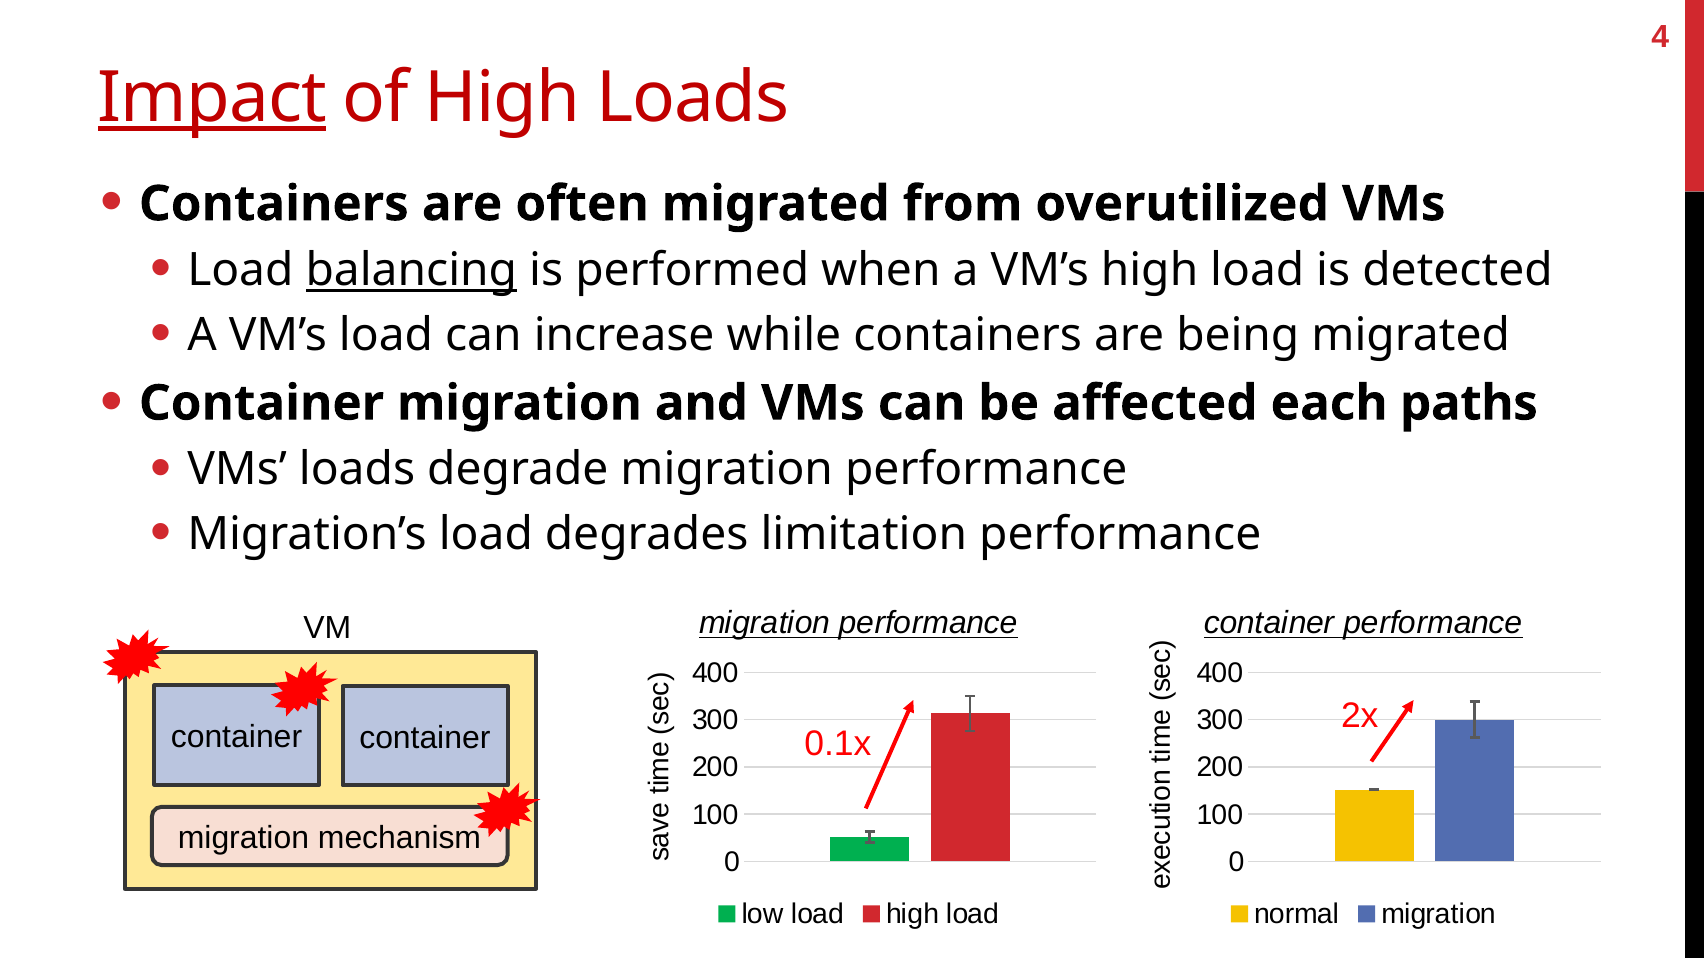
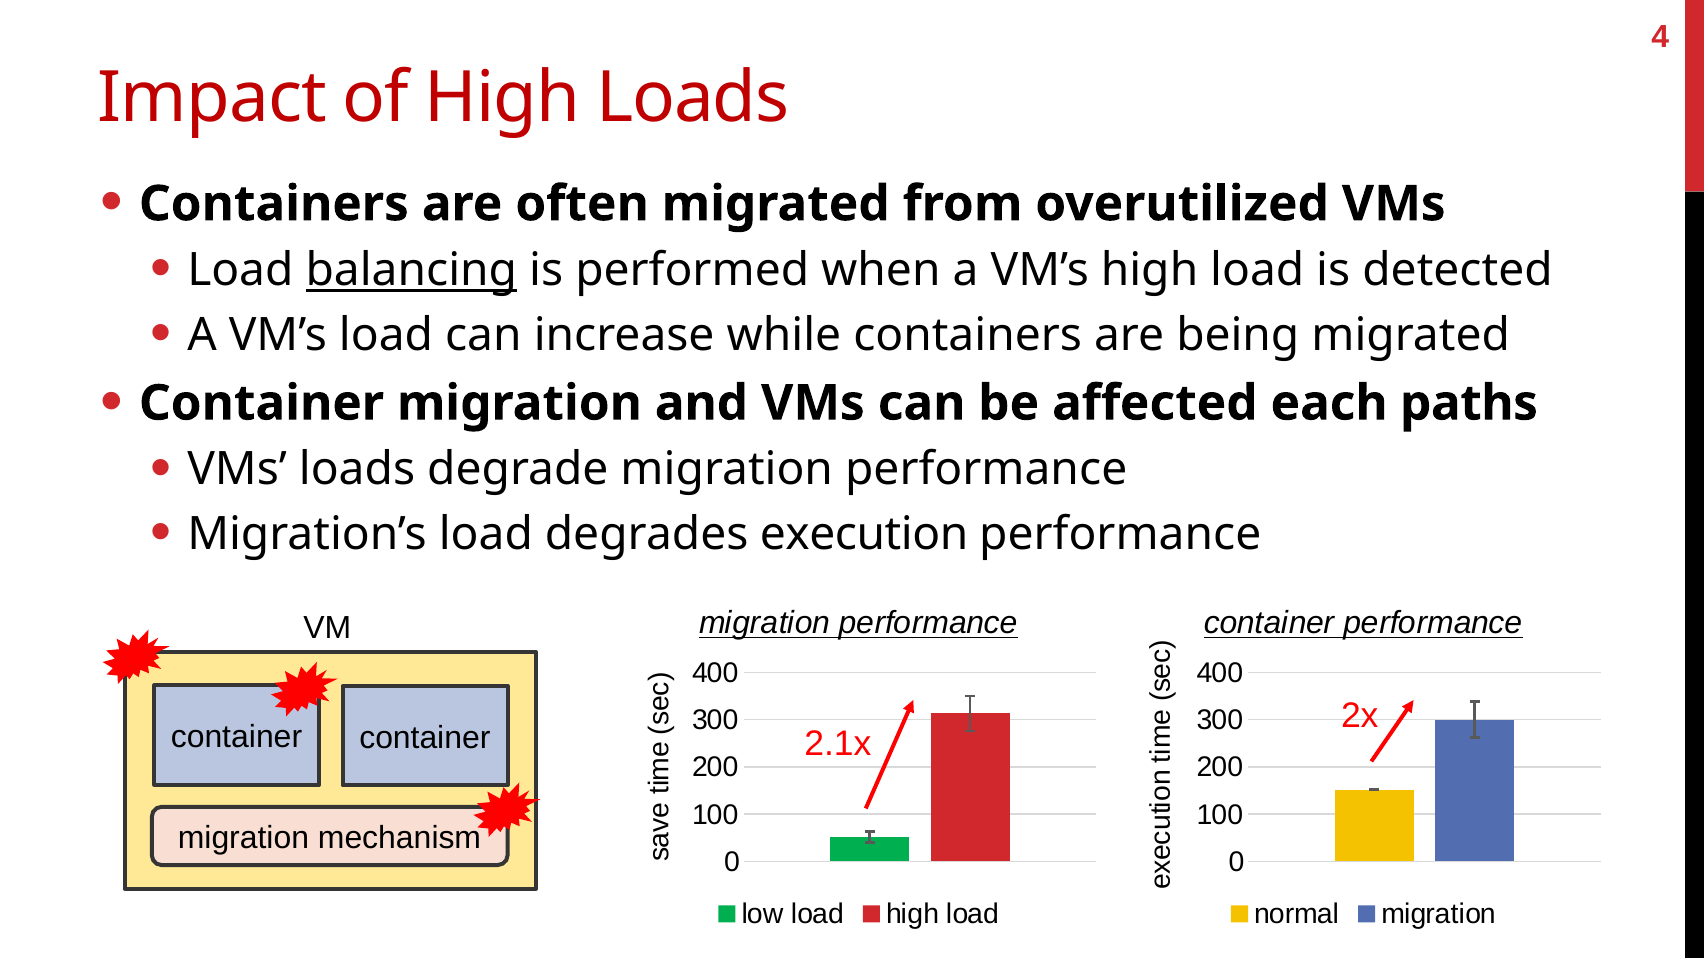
Impact underline: present -> none (212, 98)
limitation: limitation -> execution (864, 535)
0.1x: 0.1x -> 2.1x (838, 744)
